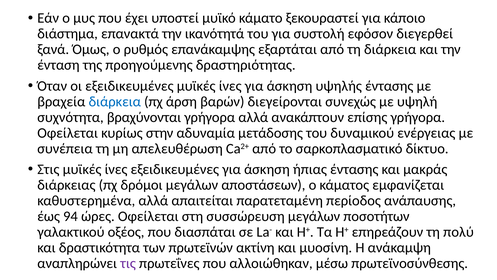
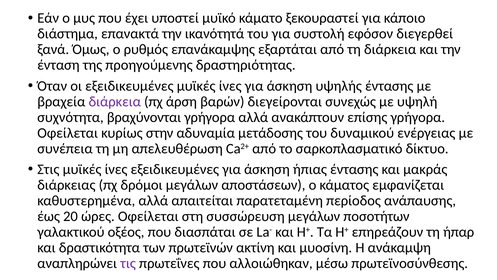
διάρκεια colour: blue -> purple (115, 101)
94: 94 -> 20 (70, 216)
πολύ: πολύ -> ήπαρ (459, 232)
